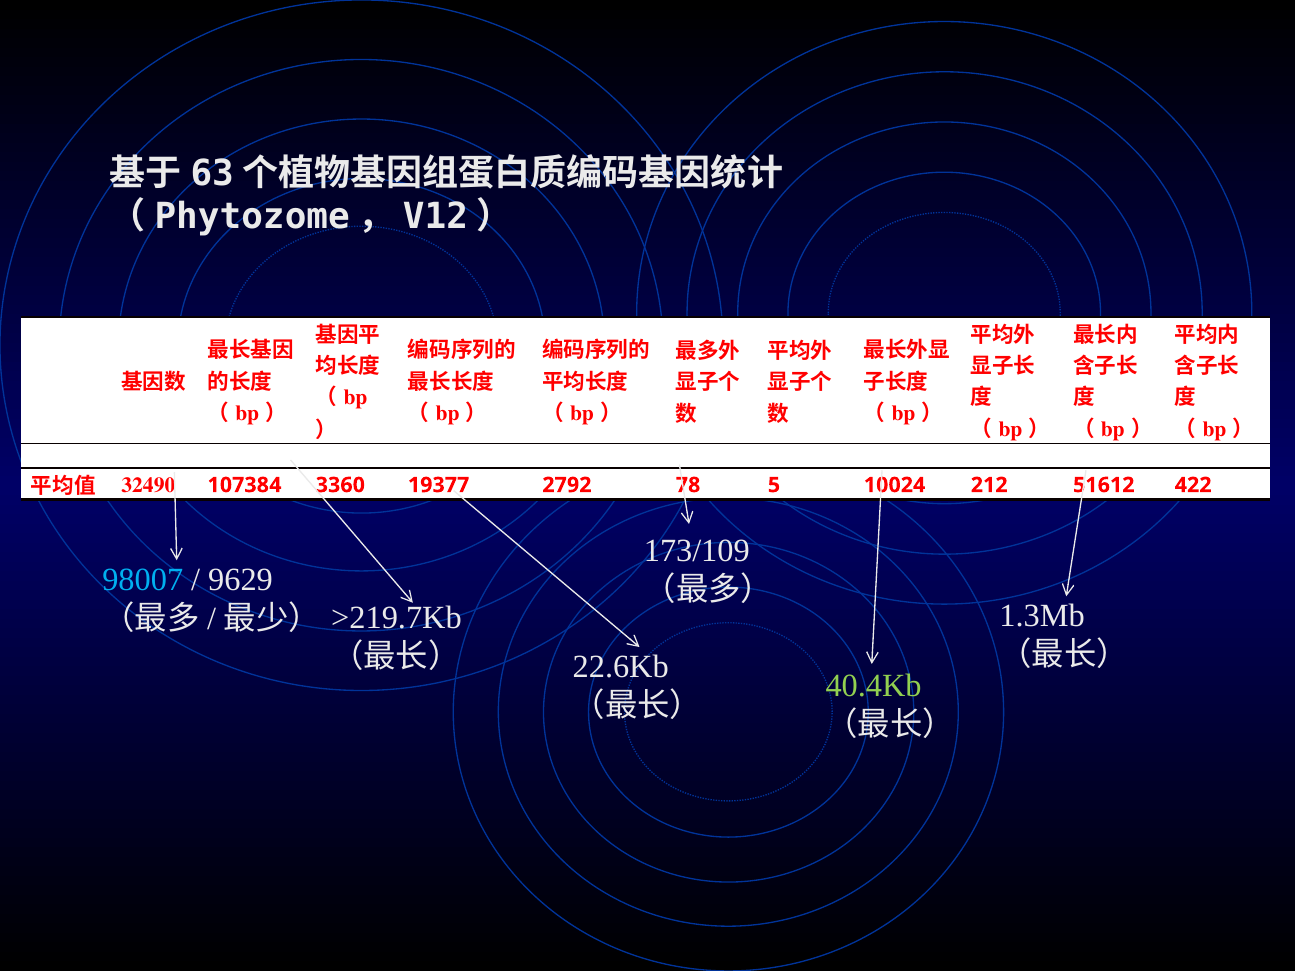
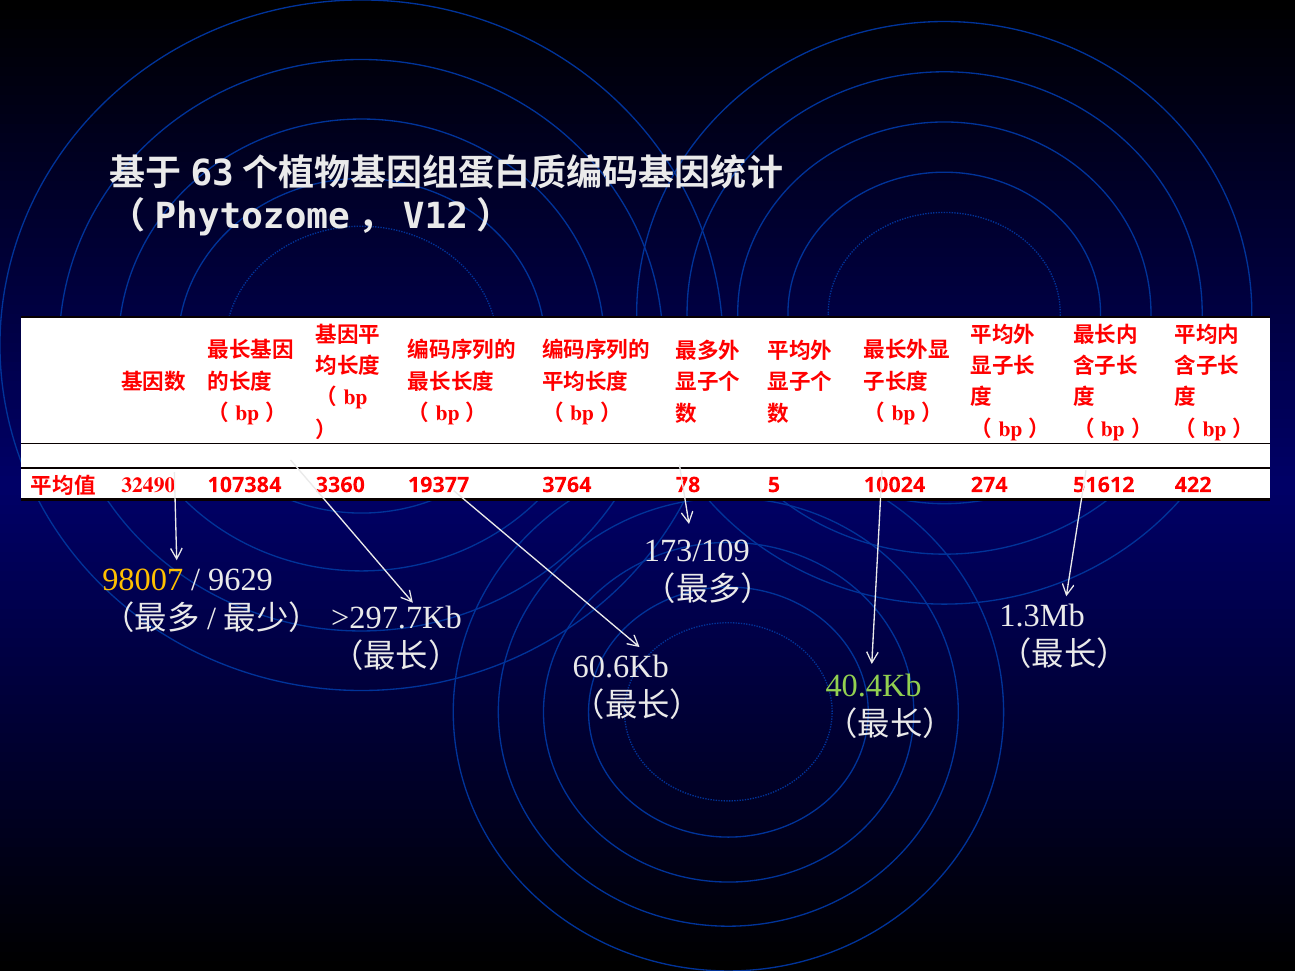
2792: 2792 -> 3764 (567, 485)
212: 212 -> 274 (989, 485)
98007 colour: light blue -> yellow (143, 580)
>219.7Kb: >219.7Kb -> >297.7Kb (397, 618)
22.6Kb: 22.6Kb -> 60.6Kb (621, 667)
